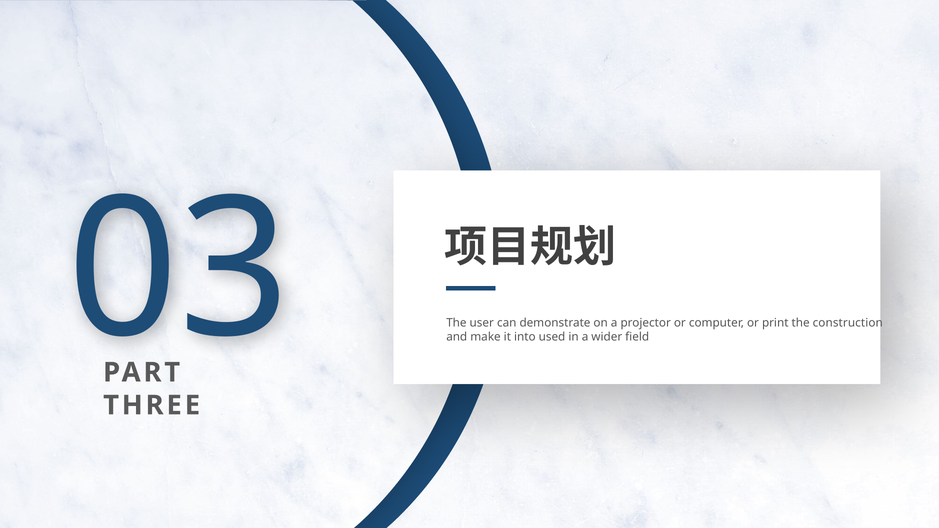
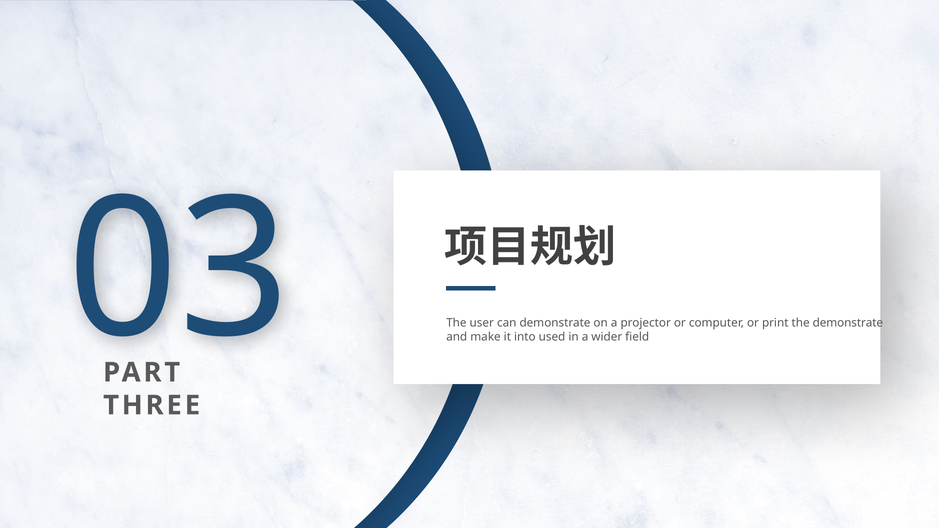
the construction: construction -> demonstrate (848, 323)
